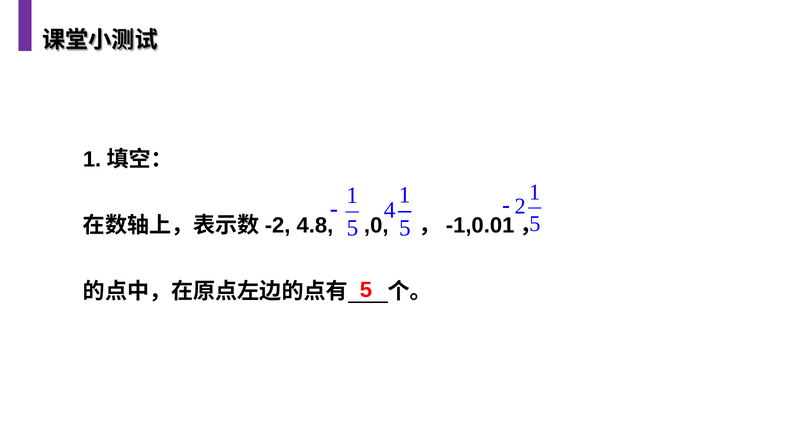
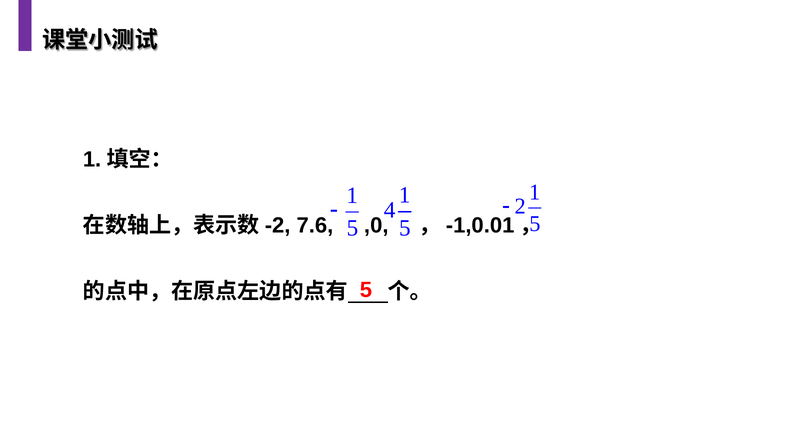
4.8: 4.8 -> 7.6 (315, 226)
